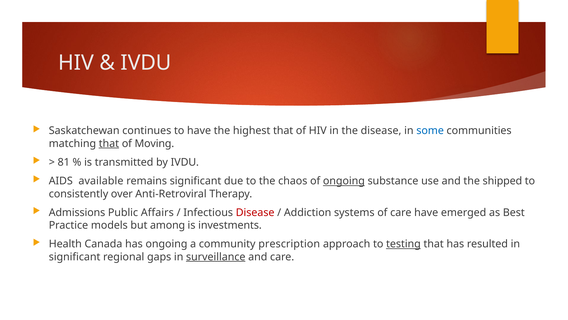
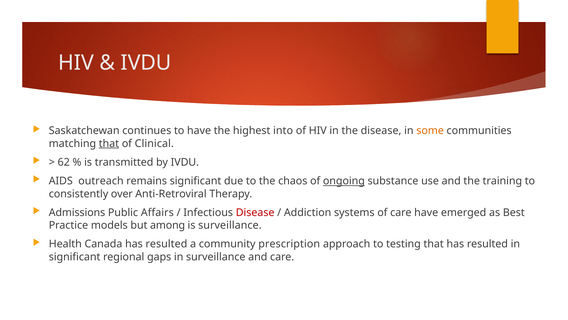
highest that: that -> into (283, 131)
some colour: blue -> orange (430, 131)
Moving: Moving -> Clinical (154, 143)
81: 81 -> 62 (64, 162)
available: available -> outreach (101, 181)
shipped: shipped -> training (502, 181)
is investments: investments -> surveillance (230, 225)
Canada has ongoing: ongoing -> resulted (166, 244)
testing underline: present -> none (403, 244)
surveillance underline: present -> none (216, 256)
